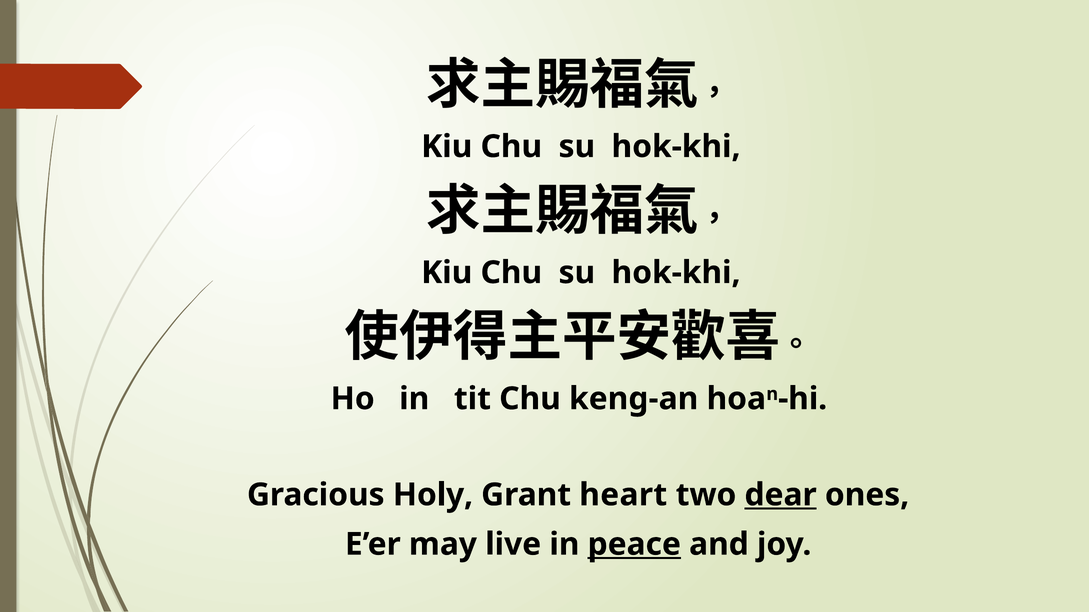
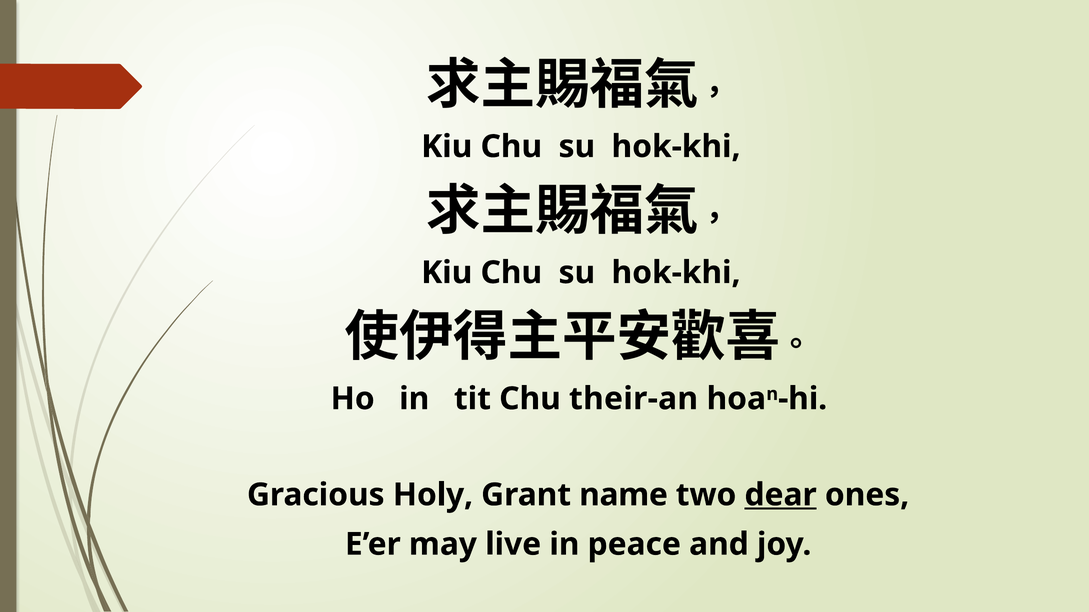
keng-an: keng-an -> their-an (634, 399)
heart: heart -> name (624, 495)
peace underline: present -> none (634, 545)
